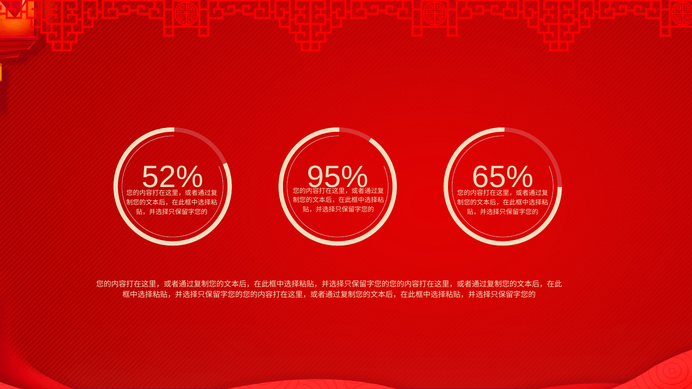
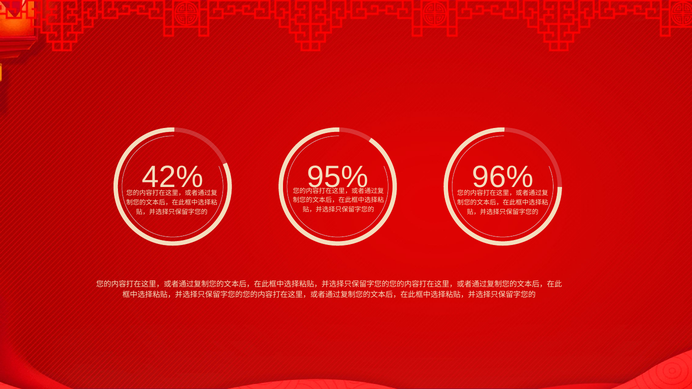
52%: 52% -> 42% (173, 177)
65%: 65% -> 96% (503, 177)
